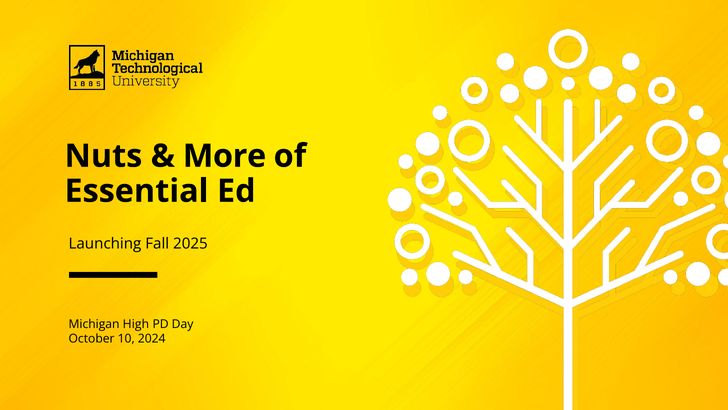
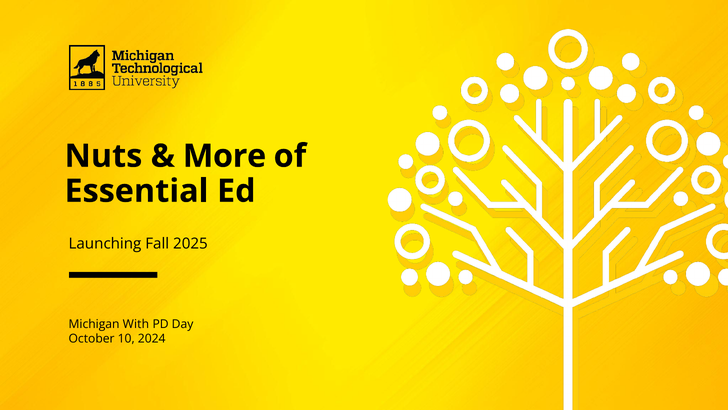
High: High -> With (136, 324)
